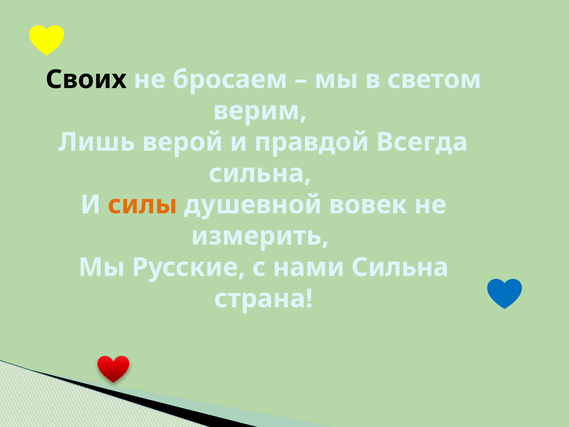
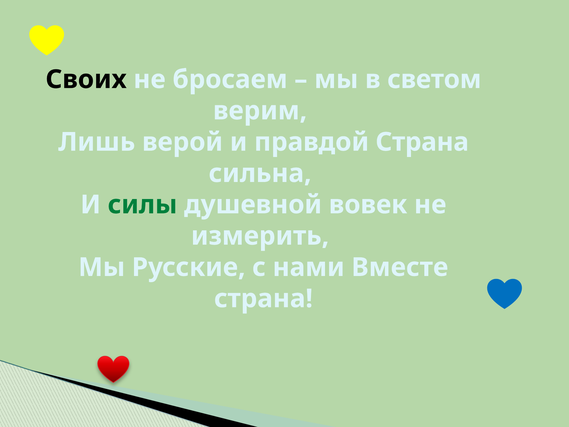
правдой Всегда: Всегда -> Страна (422, 142)
силы colour: orange -> green (142, 205)
нами Сильна: Сильна -> Вместе (400, 267)
